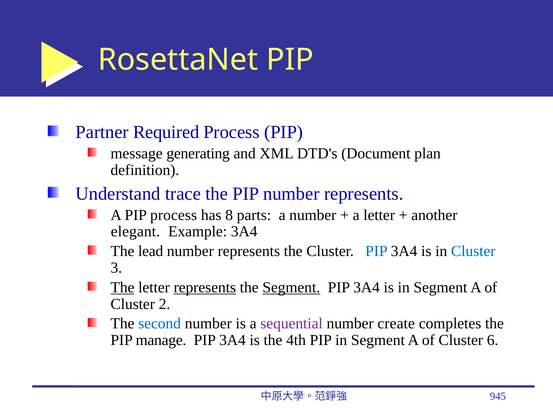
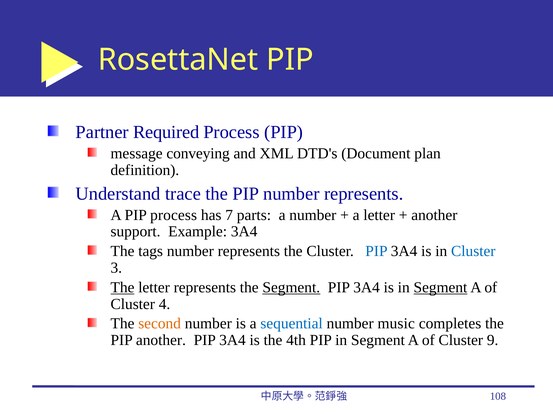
generating: generating -> conveying (198, 154)
8: 8 -> 7 (229, 215)
elegant: elegant -> support (136, 232)
lead: lead -> tags (151, 252)
represents underline: present -> none (205, 288)
Segment underline: none -> present (440, 288)
2: 2 -> 4 (165, 305)
second colour: blue -> orange (160, 324)
sequential colour: purple -> blue (292, 324)
create: create -> music (396, 324)
PIP manage: manage -> another (161, 341)
6: 6 -> 9 (493, 341)
945: 945 -> 108 (498, 397)
